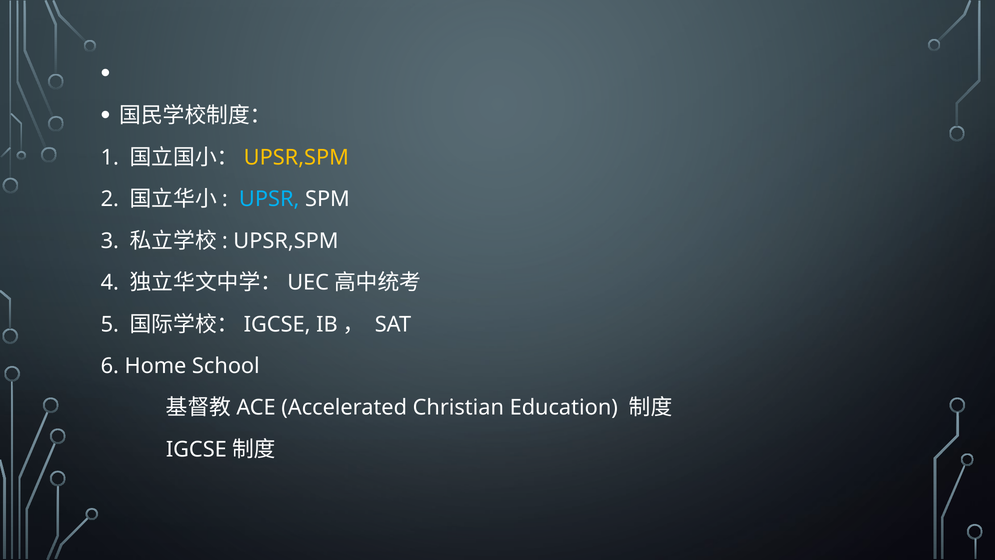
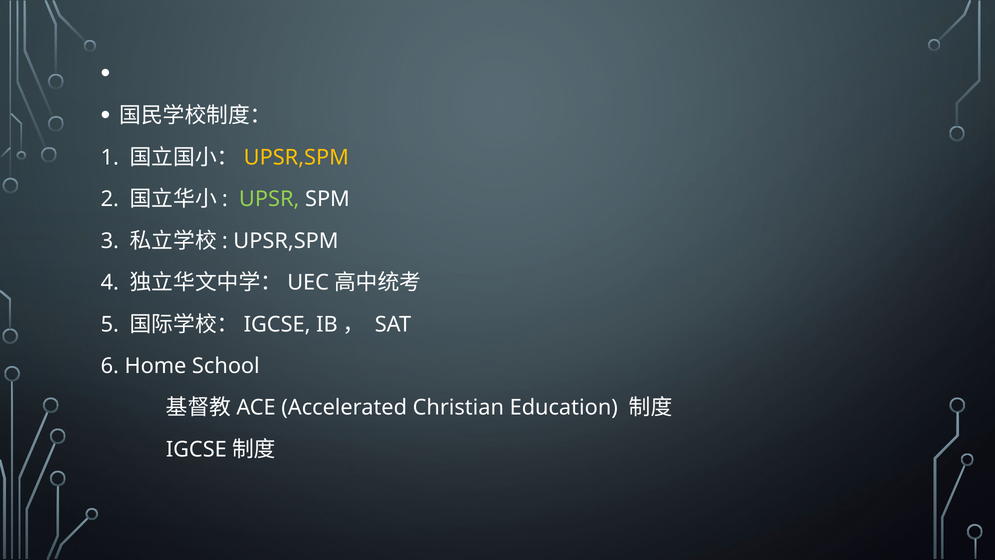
UPSR colour: light blue -> light green (269, 199)
